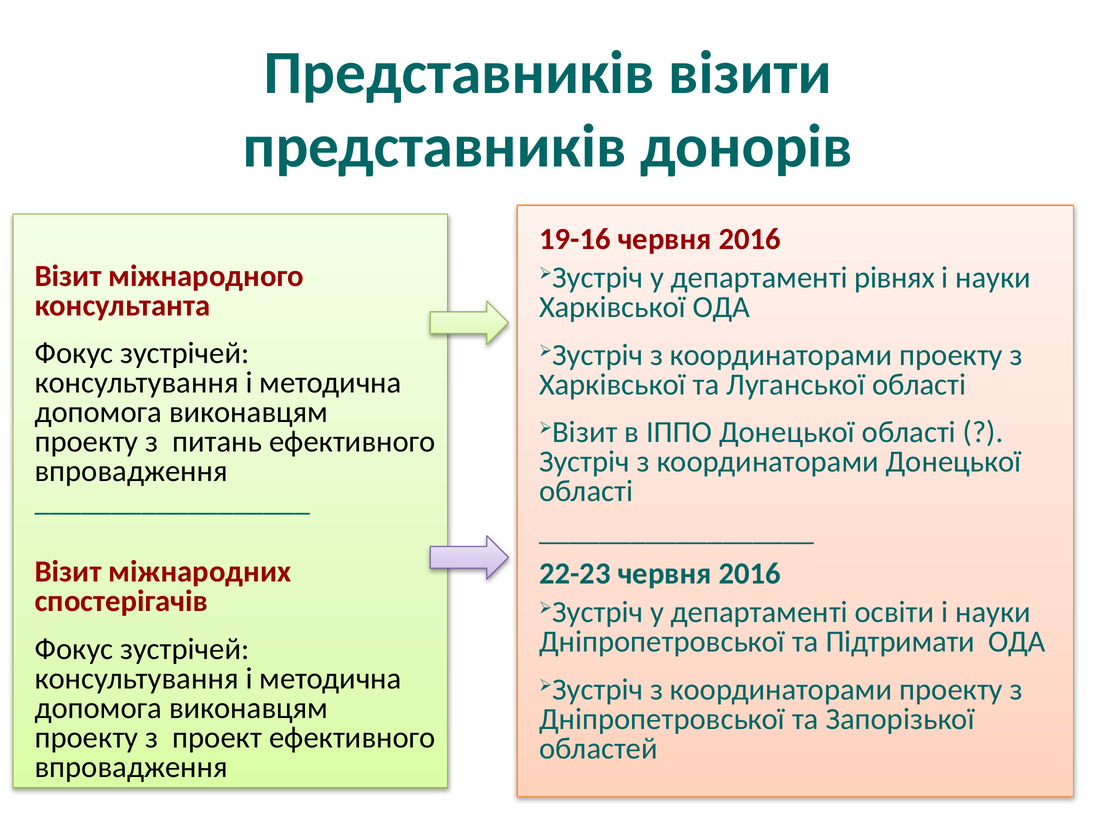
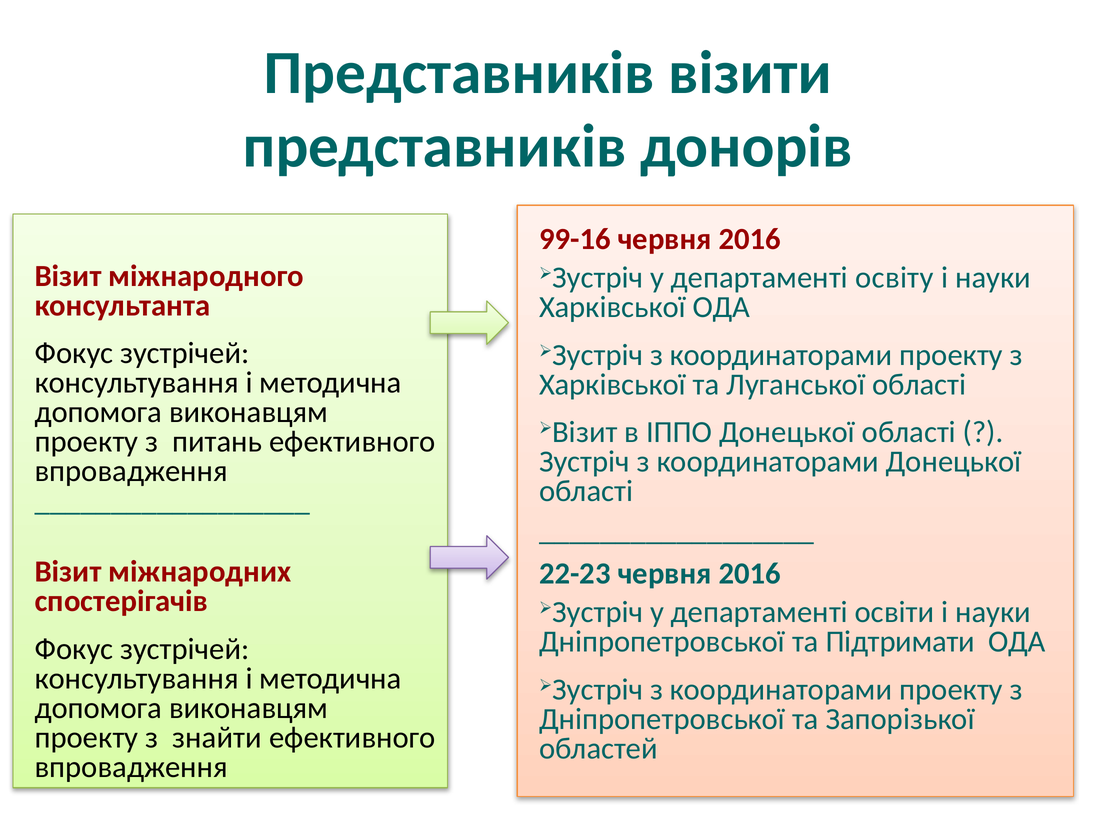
19-16: 19-16 -> 99-16 (575, 239)
рівнях: рівнях -> освіту (894, 278)
проект: проект -> знайти (217, 738)
